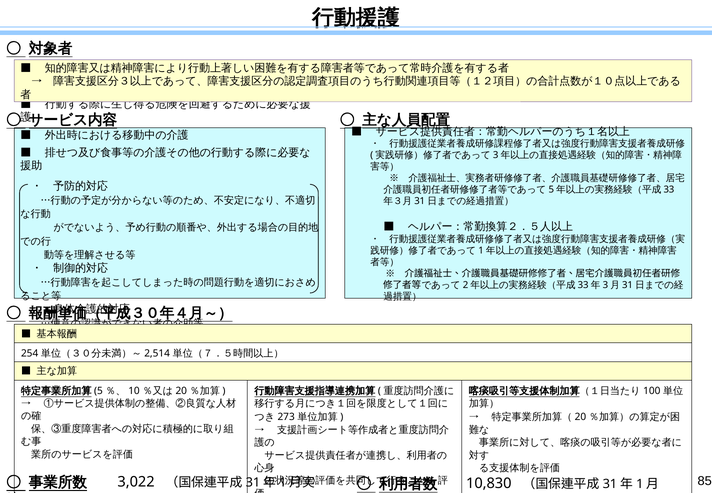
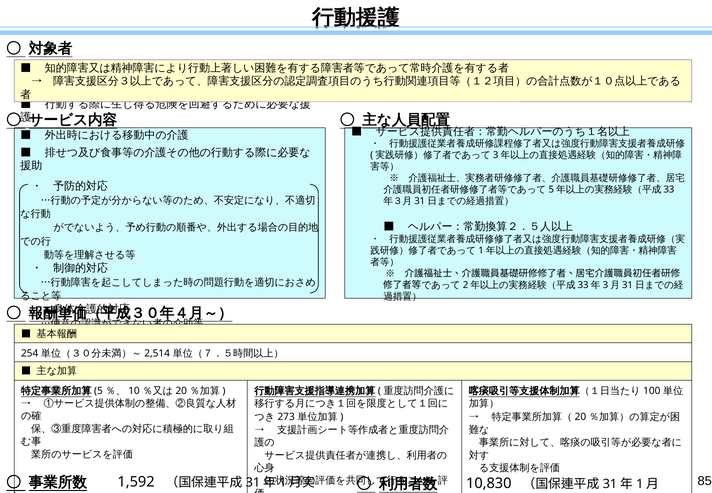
3,022: 3,022 -> 1,592 (136, 482)
